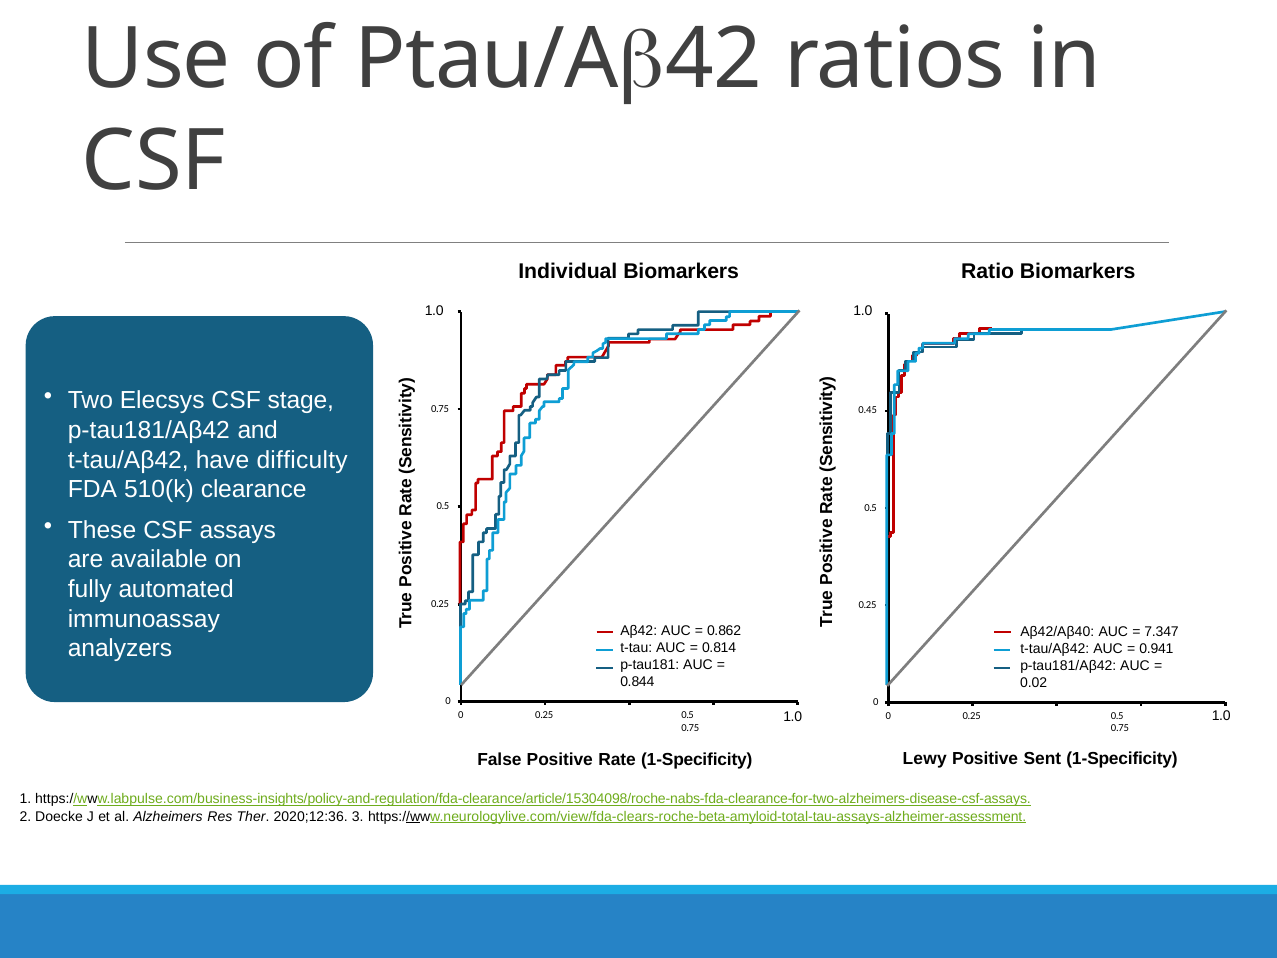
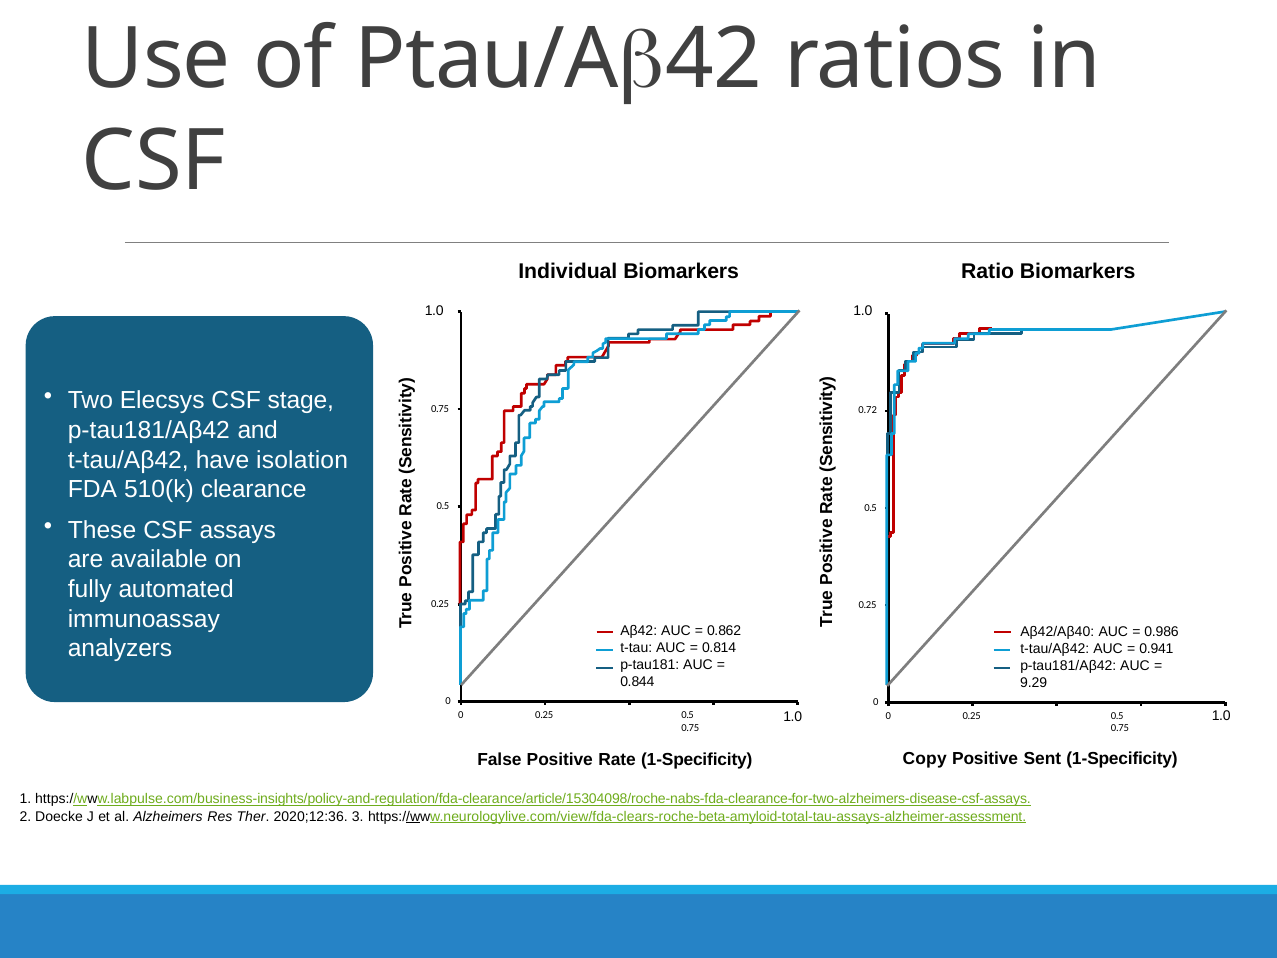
0.45: 0.45 -> 0.72 (868, 410)
difficulty: difficulty -> isolation (302, 460)
7.347: 7.347 -> 0.986 (1162, 631)
0.02: 0.02 -> 9.29 (1034, 682)
Lewy: Lewy -> Copy (925, 758)
